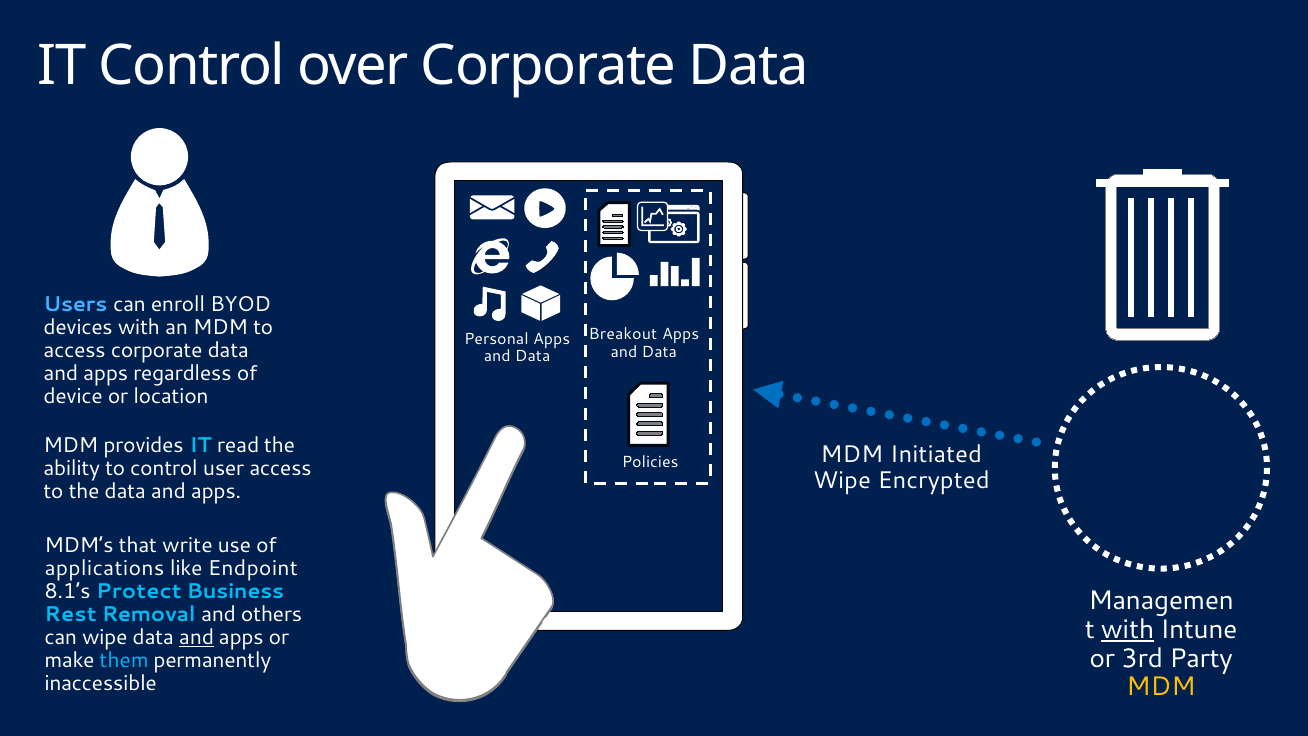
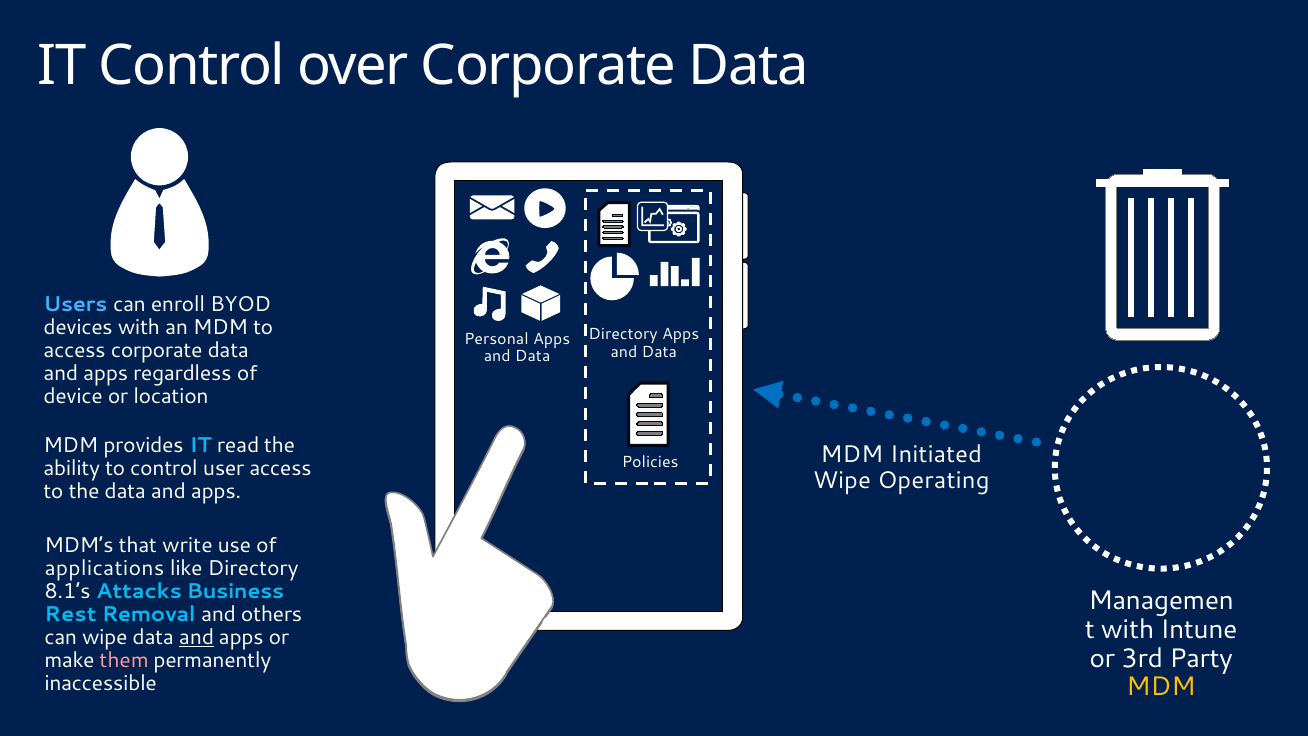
Breakout: Breakout -> Directory (623, 335)
Encrypted: Encrypted -> Operating (934, 480)
like Endpoint: Endpoint -> Directory (253, 568)
Protect: Protect -> Attacks (139, 591)
with underline: present -> none (1128, 629)
them colour: light blue -> pink (124, 660)
